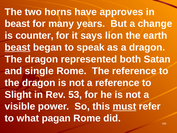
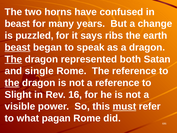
approves: approves -> confused (121, 12)
counter: counter -> puzzled (34, 35)
lion: lion -> ribs (114, 35)
The underline: none -> present (13, 59)
the underline: none -> present (12, 83)
53: 53 -> 16 (75, 94)
